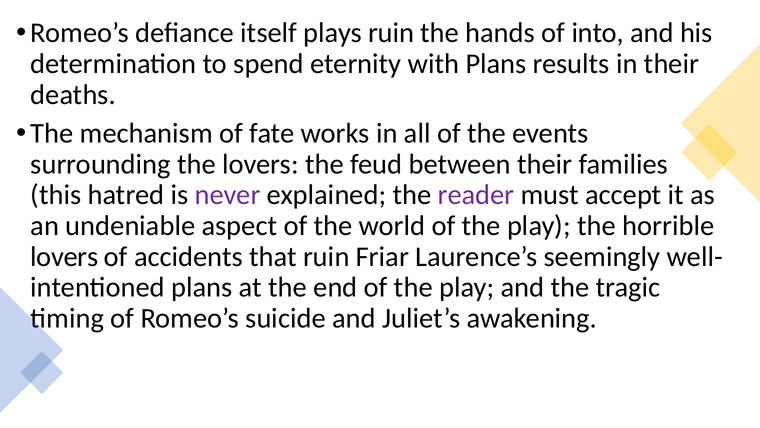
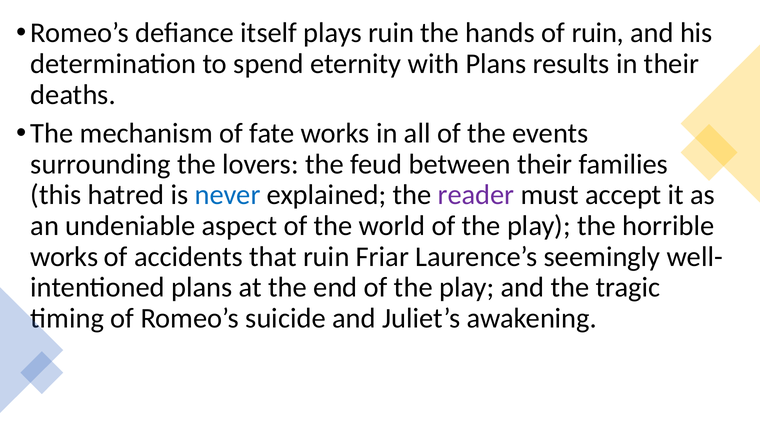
of into: into -> ruin (598, 33)
never colour: purple -> blue (228, 195)
lovers: lovers -> works (64, 256)
